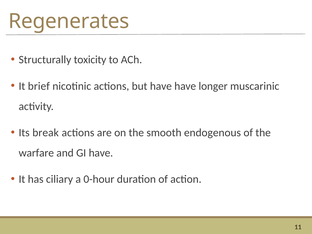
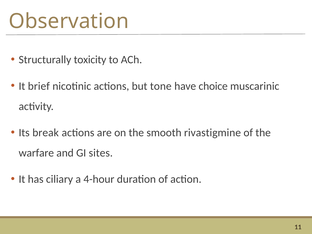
Regenerates: Regenerates -> Observation (69, 21)
but have: have -> tone (161, 86)
longer: longer -> choice (213, 86)
endogenous: endogenous -> rivastigmine (212, 133)
GI have: have -> sites (101, 153)
0-hour: 0-hour -> 4-hour (99, 179)
